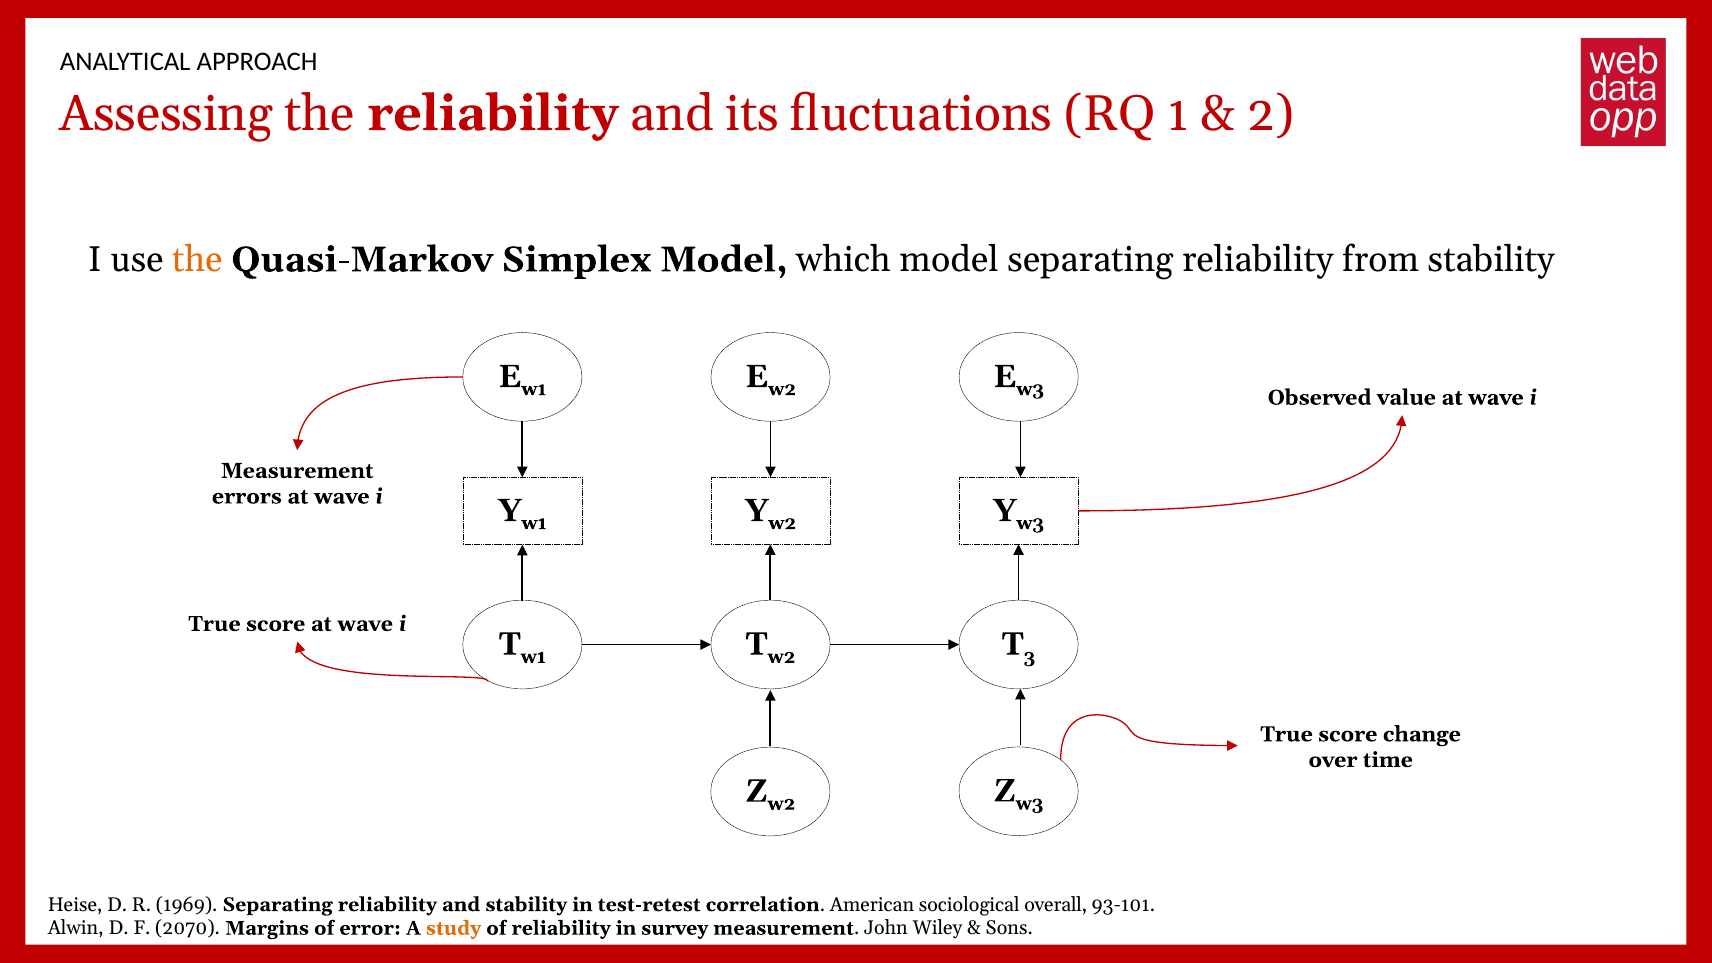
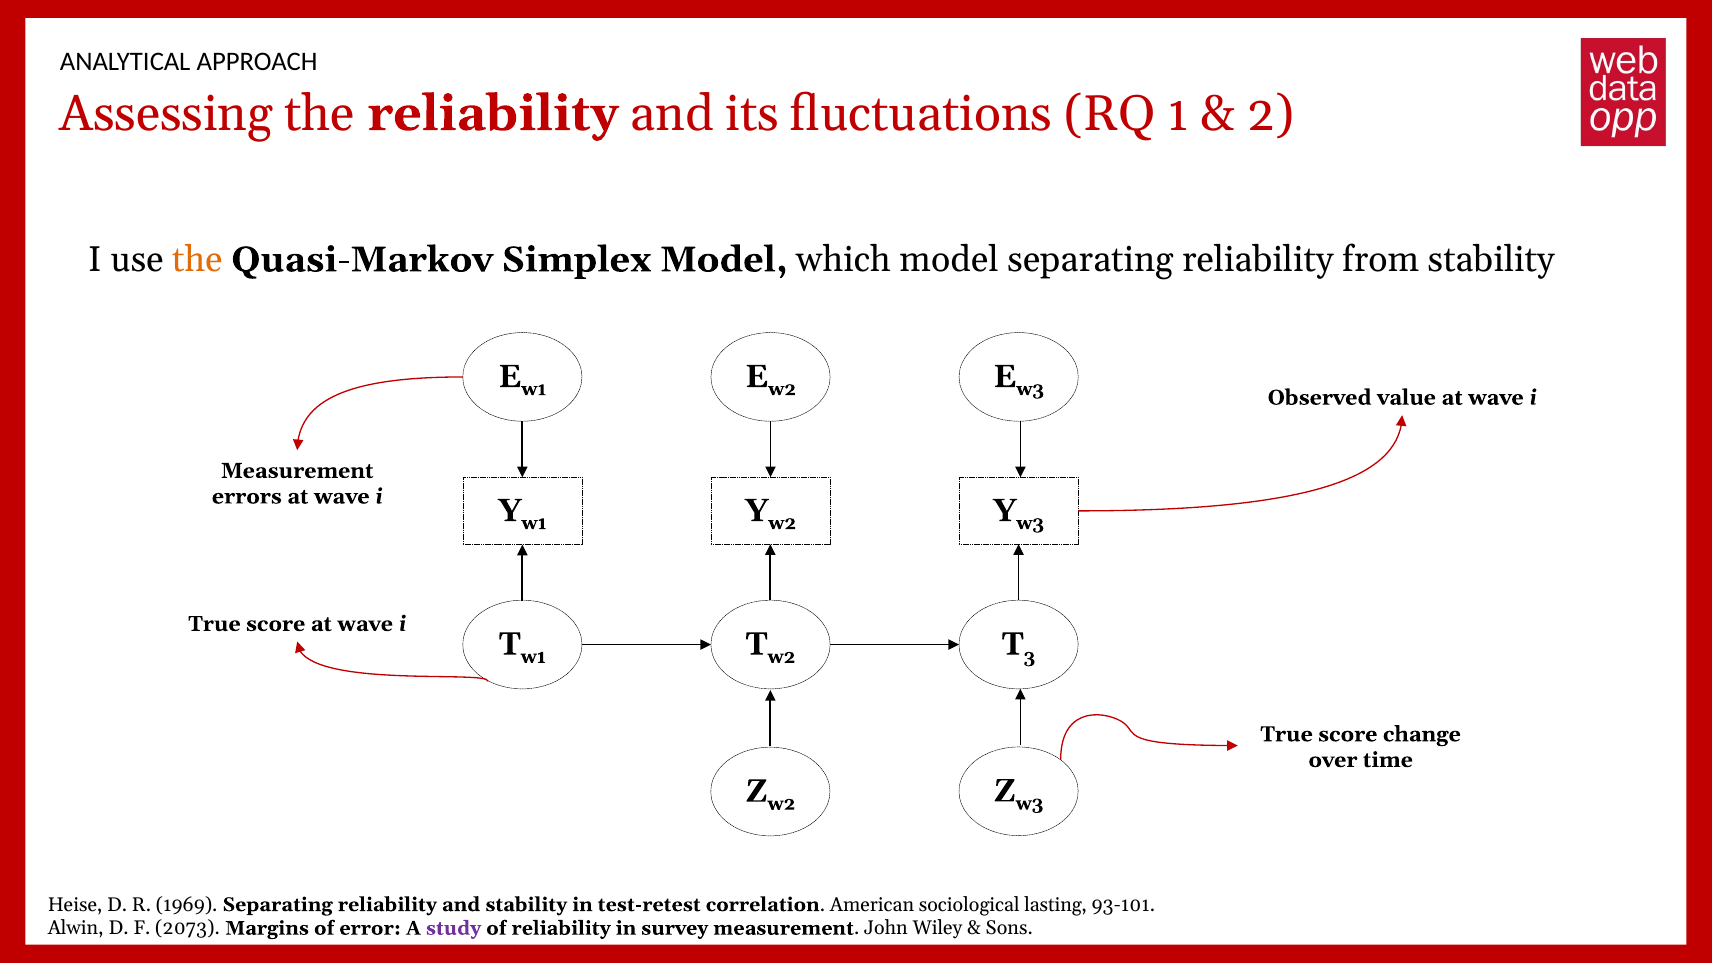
overall: overall -> lasting (1056, 905)
2070: 2070 -> 2073 (187, 928)
study colour: orange -> purple (454, 928)
